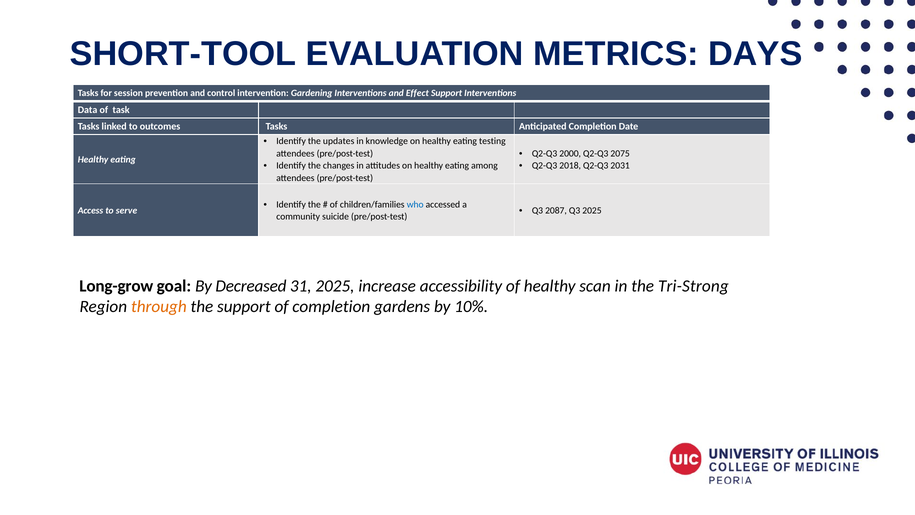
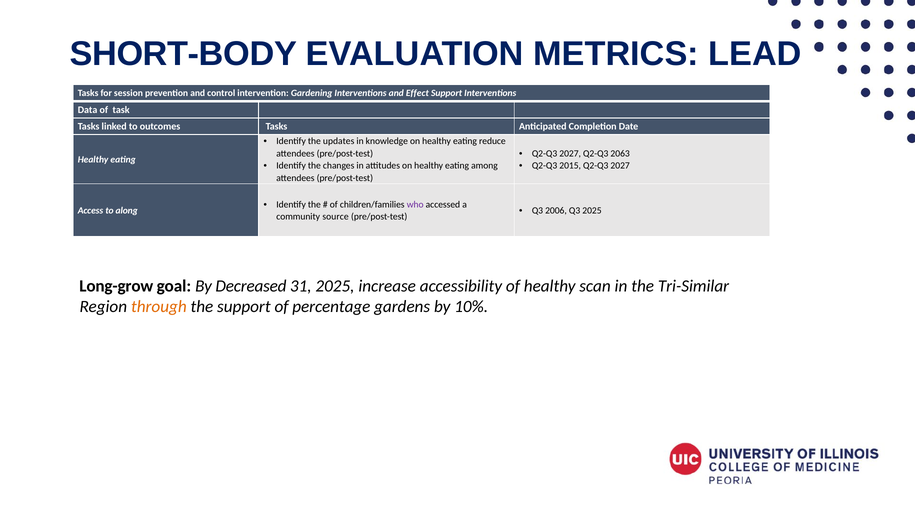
SHORT-TOOL: SHORT-TOOL -> SHORT-BODY (183, 54)
DAYS: DAYS -> LEAD (755, 54)
testing: testing -> reduce (492, 141)
2000: 2000 -> 2027 (570, 153)
2075: 2075 -> 2063 (620, 153)
2018: 2018 -> 2015 (570, 166)
2031: 2031 -> 2027 (620, 166)
who colour: blue -> purple (415, 204)
2087: 2087 -> 2006 (556, 210)
serve: serve -> along (127, 210)
suicide: suicide -> source (336, 217)
Tri-Strong: Tri-Strong -> Tri-Similar (693, 286)
of completion: completion -> percentage (331, 306)
